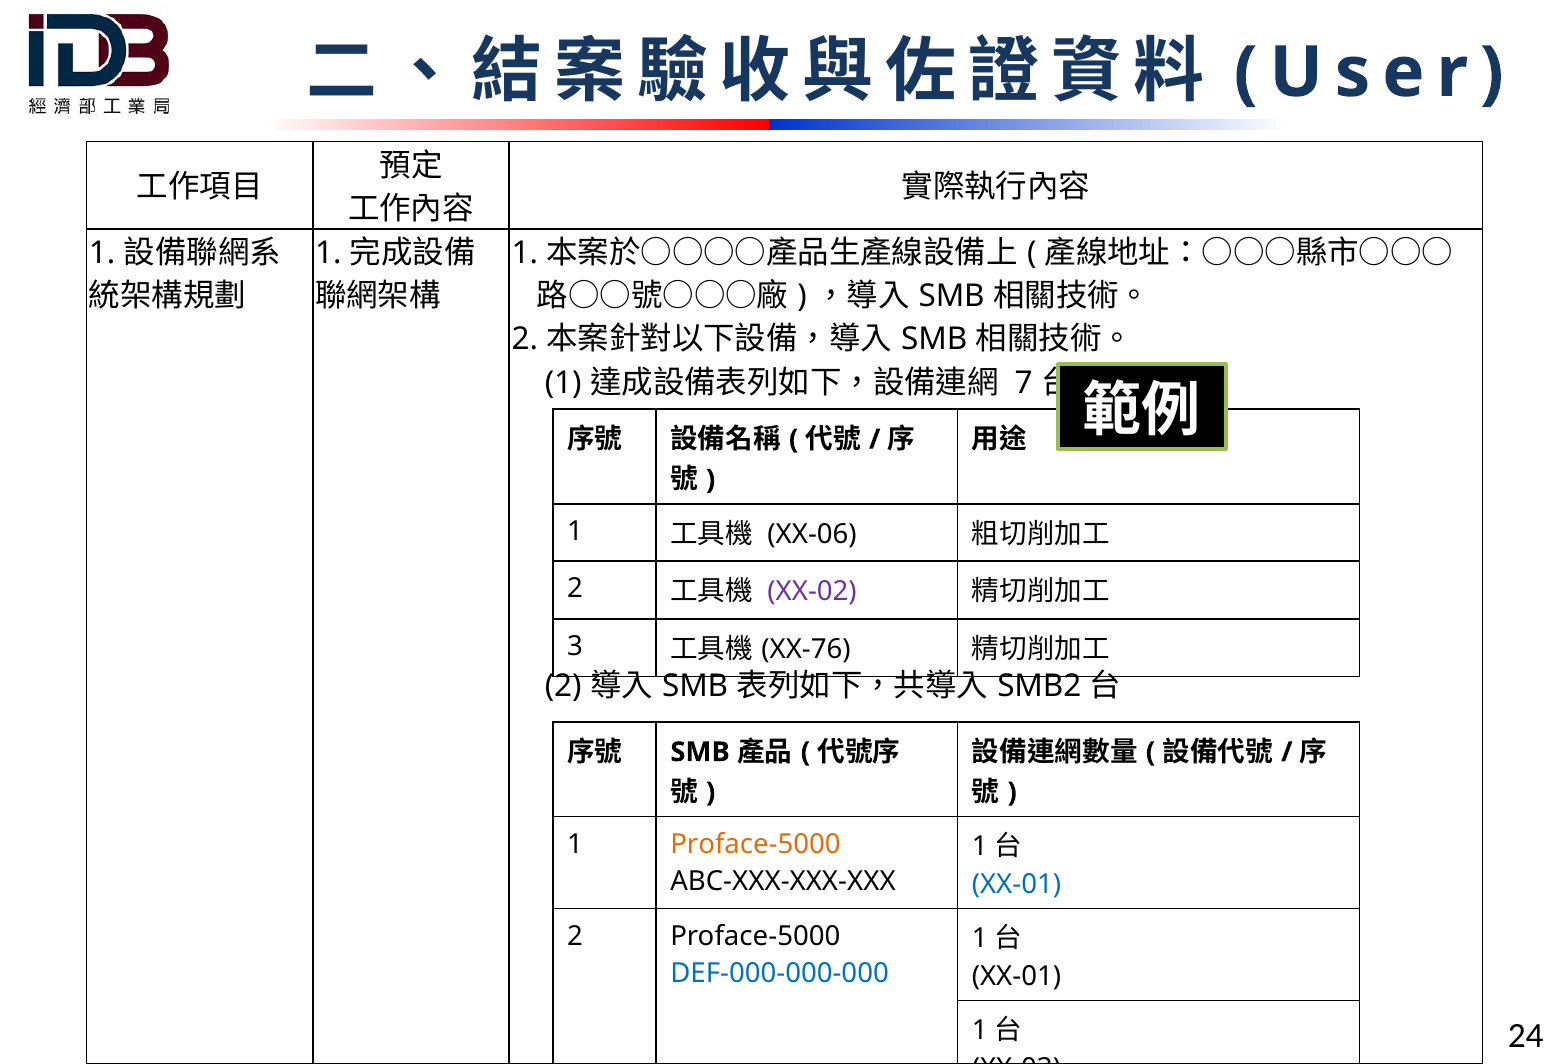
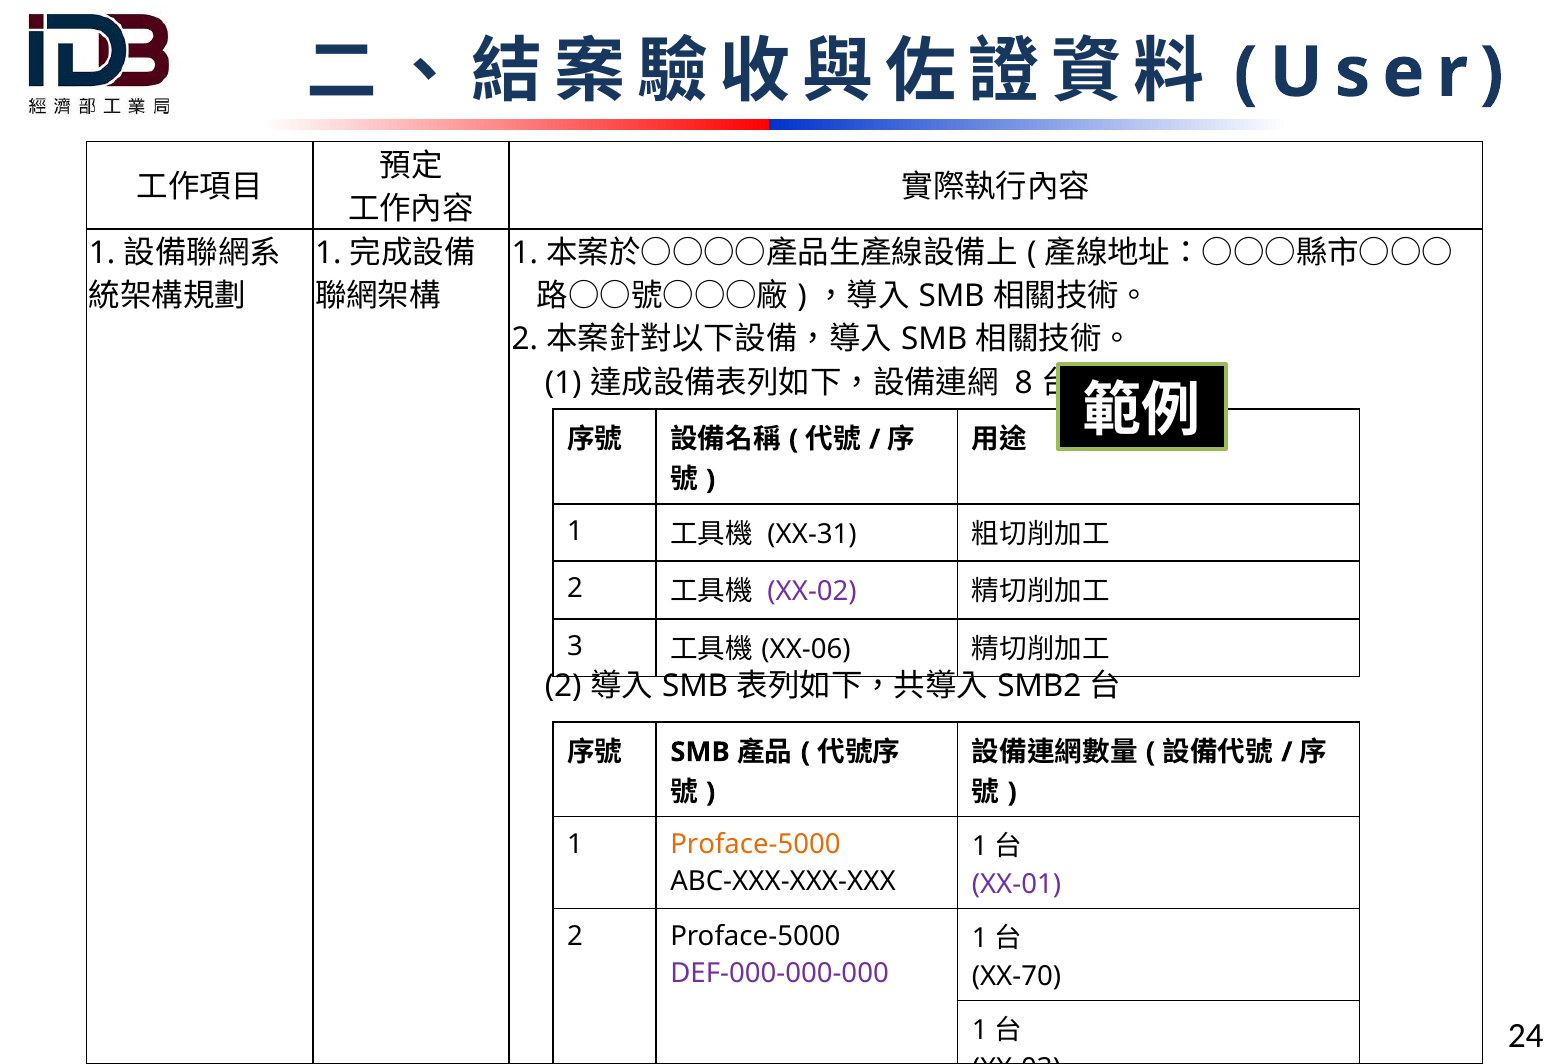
7: 7 -> 8 (1024, 383)
XX-06: XX-06 -> XX-31 (812, 534)
XX-76: XX-76 -> XX-06 (806, 649)
XX-01 colour: blue -> purple (1016, 884)
DEF-000-000-000 colour: blue -> purple (780, 973)
XX-01: XX-01 -> XX-70 (1016, 976)
